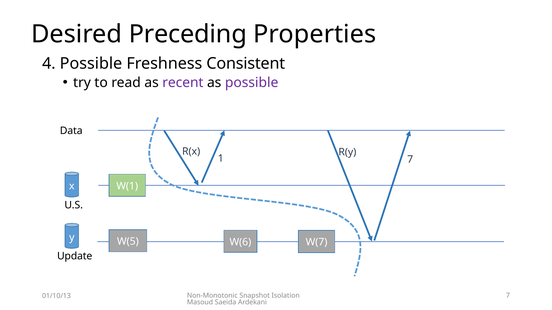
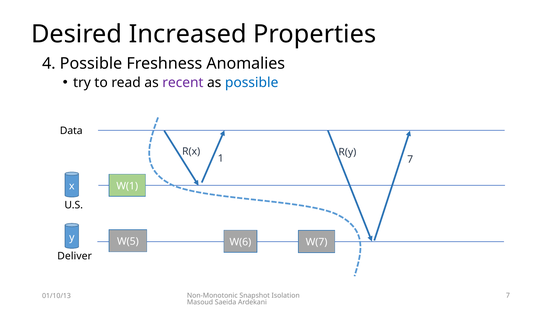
Preceding: Preceding -> Increased (188, 34)
Consistent: Consistent -> Anomalies (246, 64)
possible colour: purple -> blue (252, 83)
Update: Update -> Deliver (75, 256)
